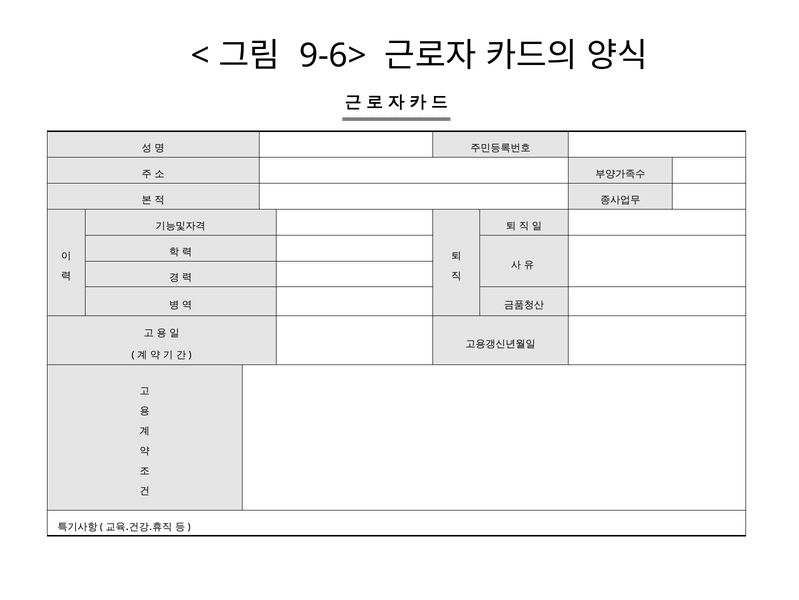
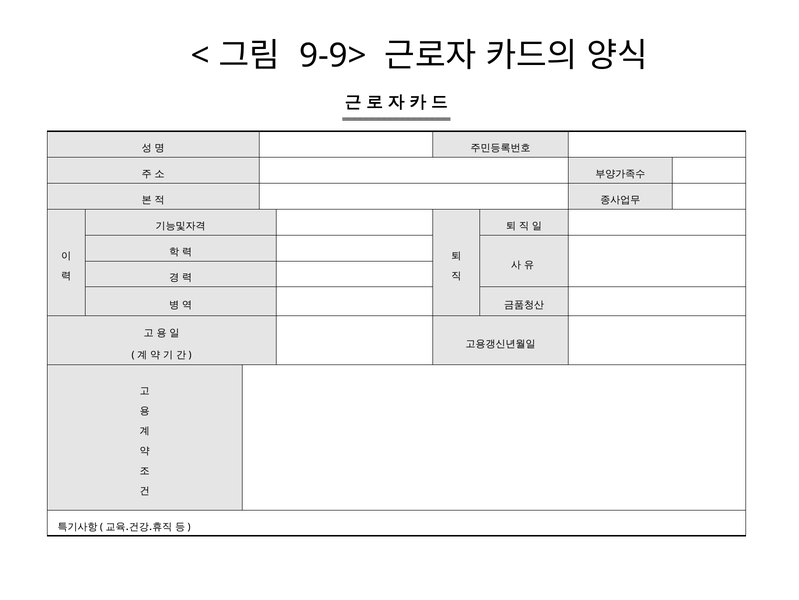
9-6>: 9-6> -> 9-9> (333, 56)
